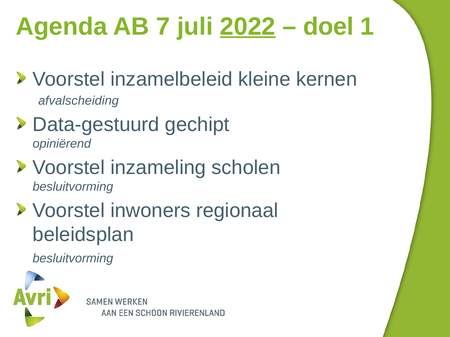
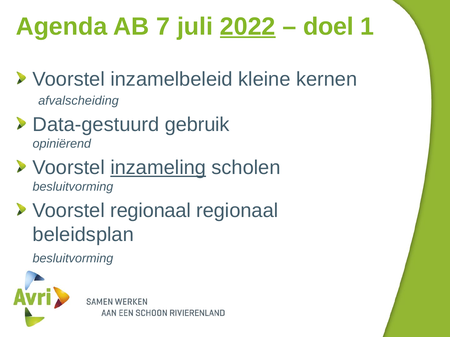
gechipt: gechipt -> gebruik (197, 125)
inzameling underline: none -> present (158, 168)
Voorstel inwoners: inwoners -> regionaal (151, 211)
